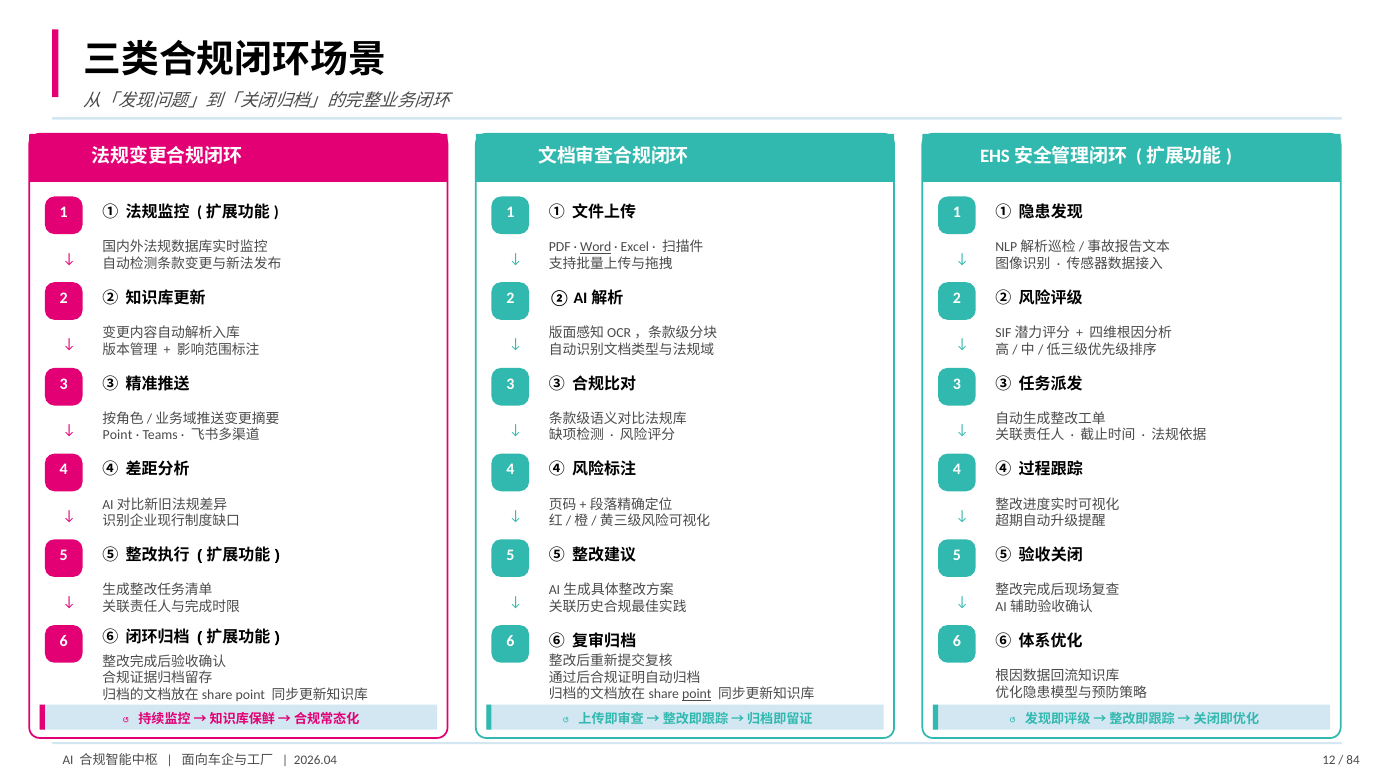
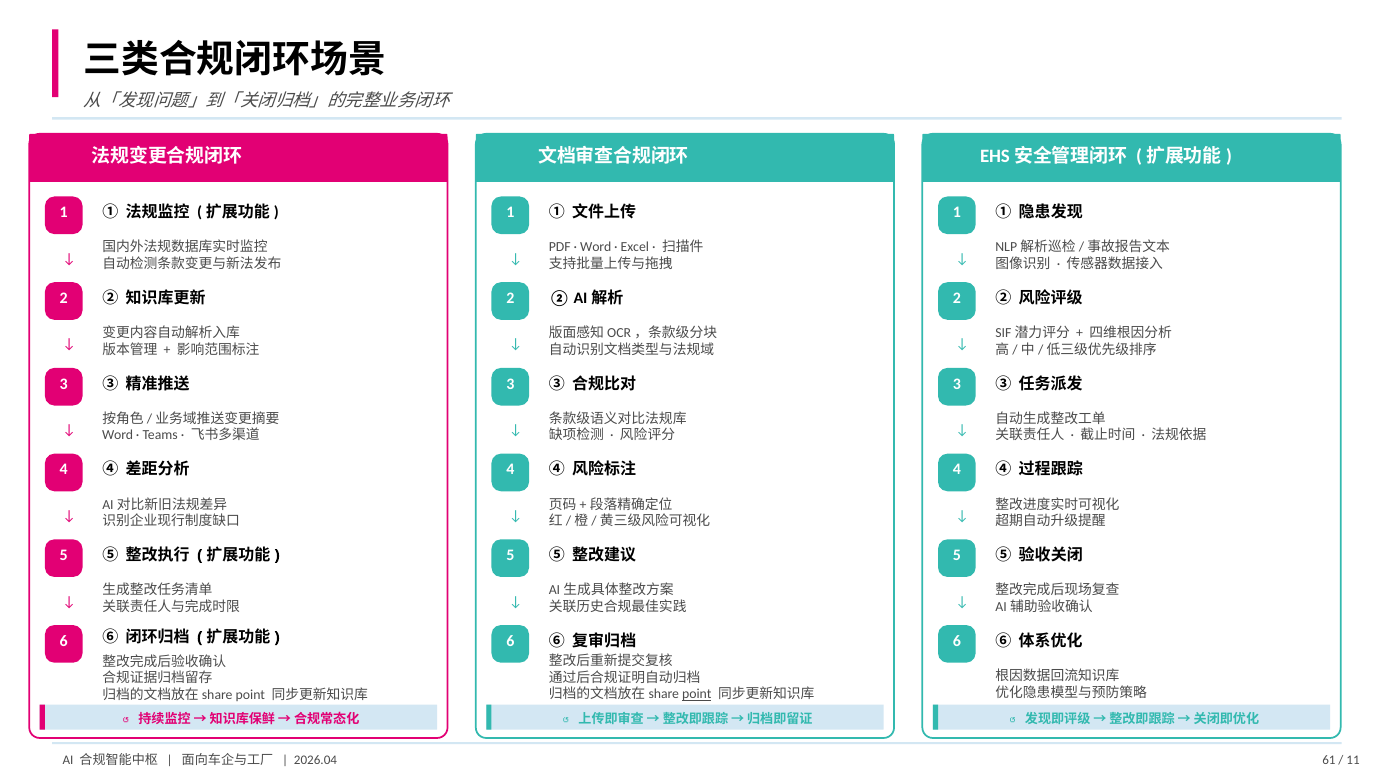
Word underline: present -> none (596, 248)
Point: Point -> Word (118, 436)
12: 12 -> 61 (1329, 761)
84: 84 -> 11 (1353, 761)
